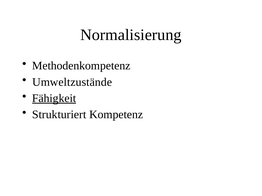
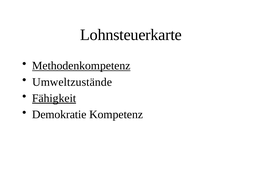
Normalisierung: Normalisierung -> Lohnsteuerkarte (131, 35)
Methodenkompetenz underline: none -> present (81, 66)
Strukturiert: Strukturiert -> Demokratie (59, 115)
